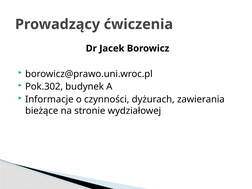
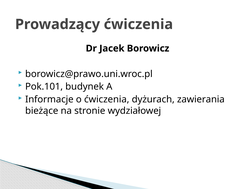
Pok.302: Pok.302 -> Pok.101 (44, 87)
o czynności: czynności -> ćwiczenia (107, 99)
